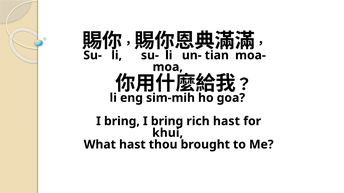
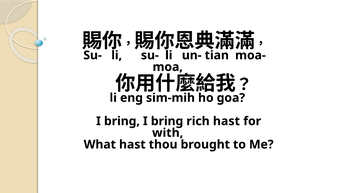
khui: khui -> with (168, 133)
